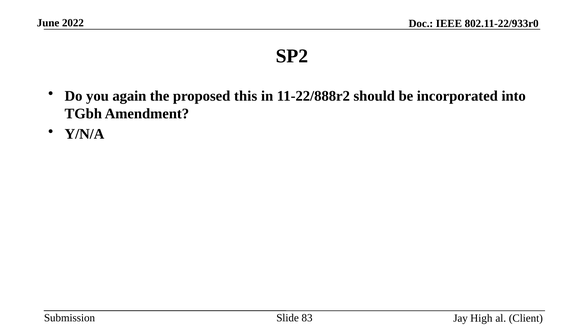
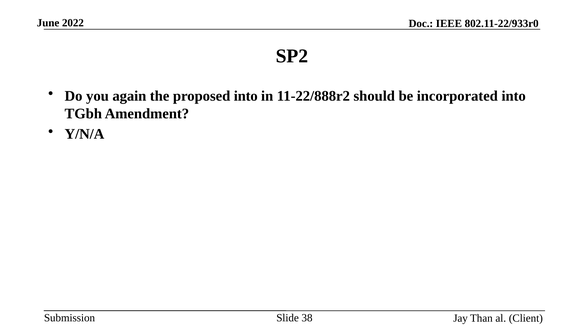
proposed this: this -> into (246, 96)
83: 83 -> 38 (307, 318)
High: High -> Than (481, 318)
